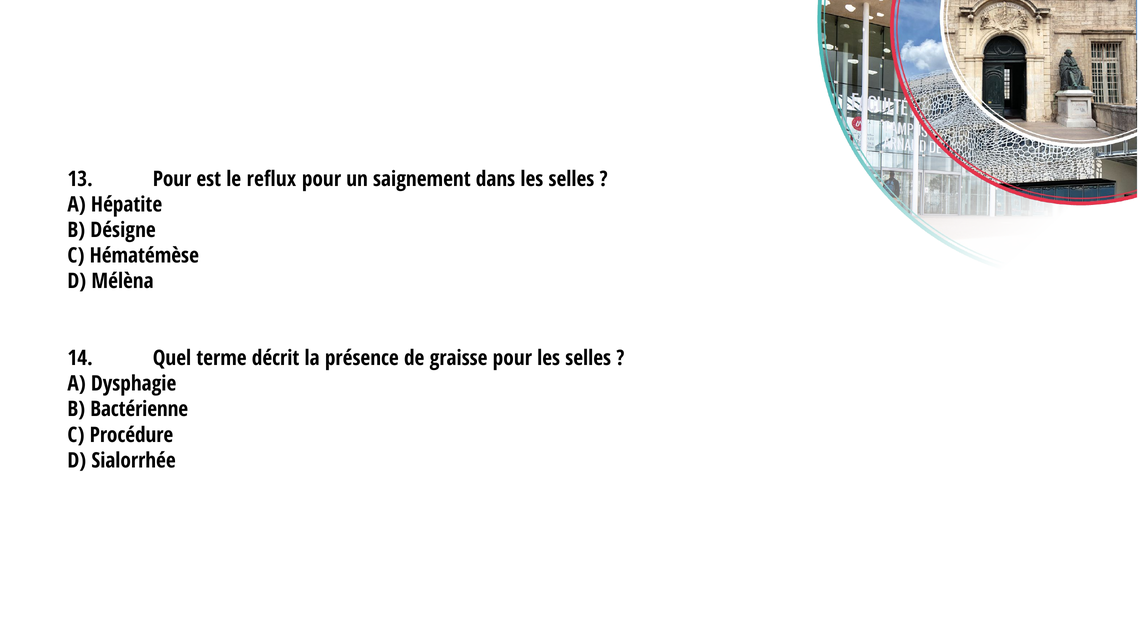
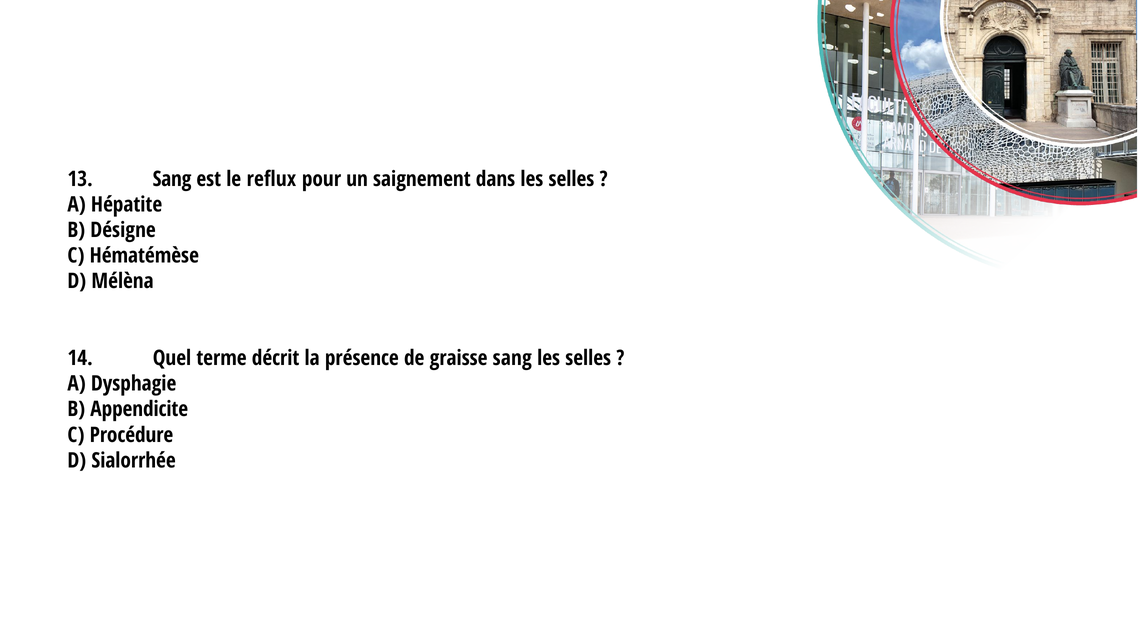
13 Pour: Pour -> Sang (172, 179)
graisse pour: pour -> sang (512, 358)
Bactérienne: Bactérienne -> Appendicite (139, 410)
